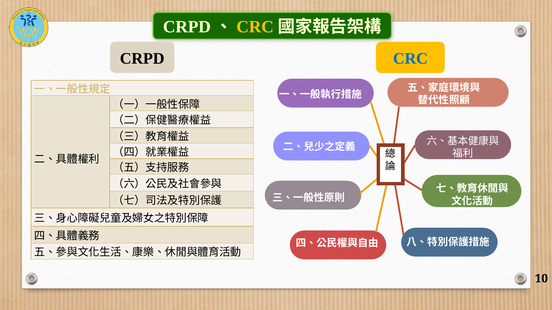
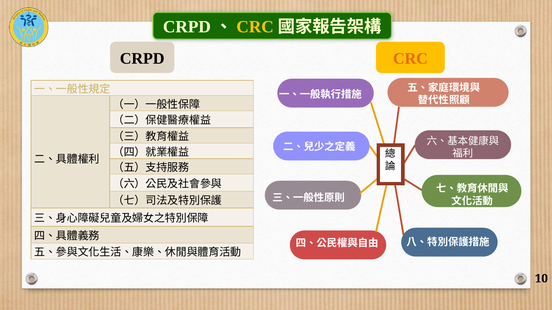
CRC colour: blue -> orange (410, 59)
